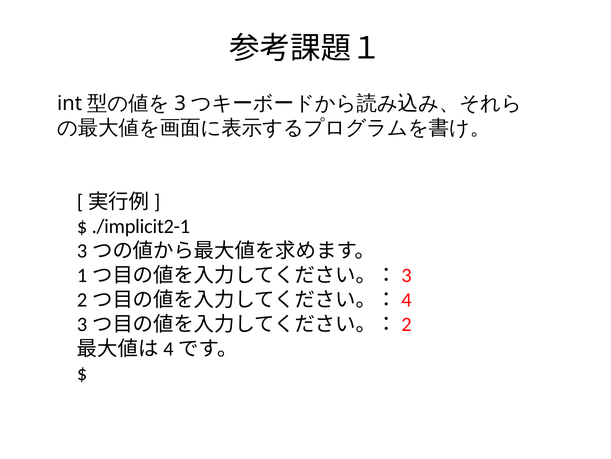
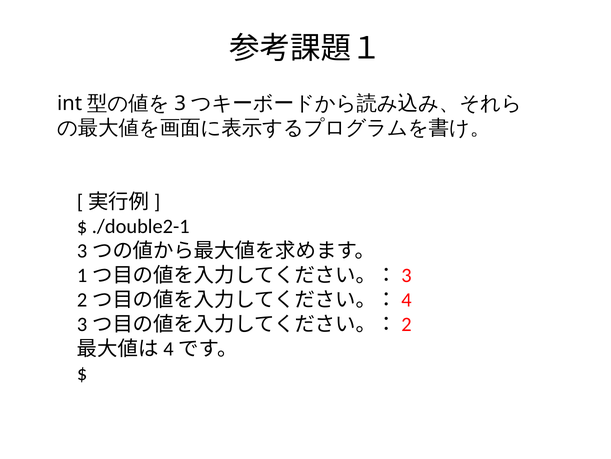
./implicit2-1: ./implicit2-1 -> ./double2-1 (141, 226)
